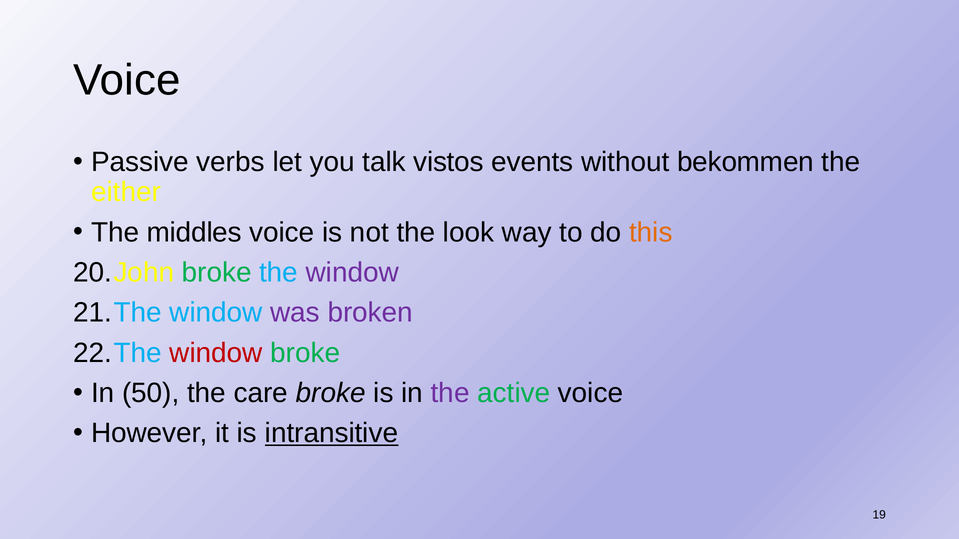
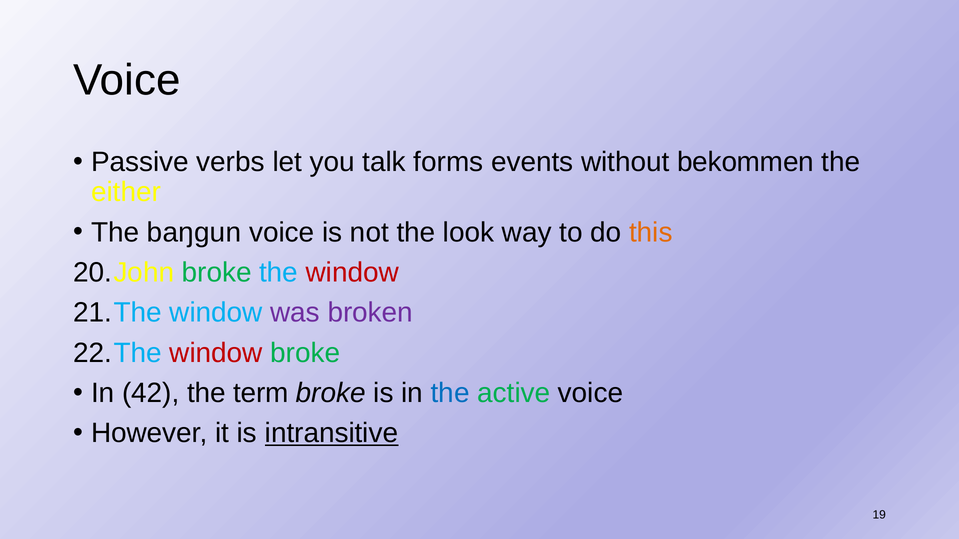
vistos: vistos -> forms (448, 162)
middles: middles -> baŋgun (194, 233)
window colour: purple -> red (352, 273)
50: 50 -> 42 (151, 393)
care: care -> term (261, 393)
the colour: purple -> blue (450, 393)
